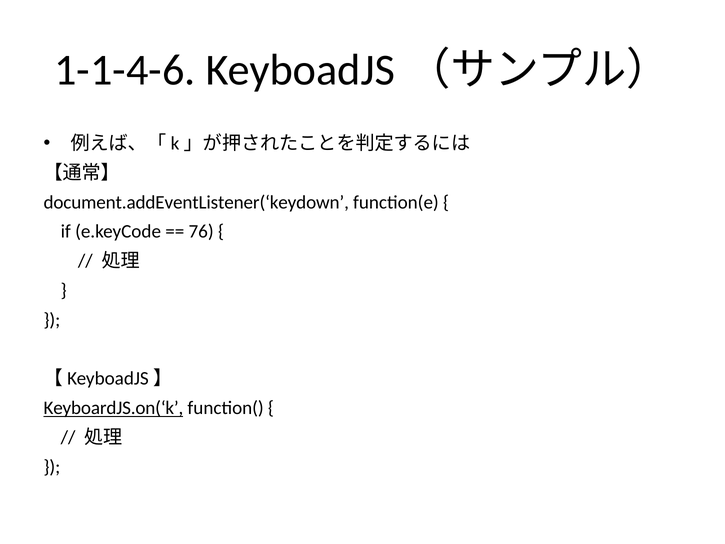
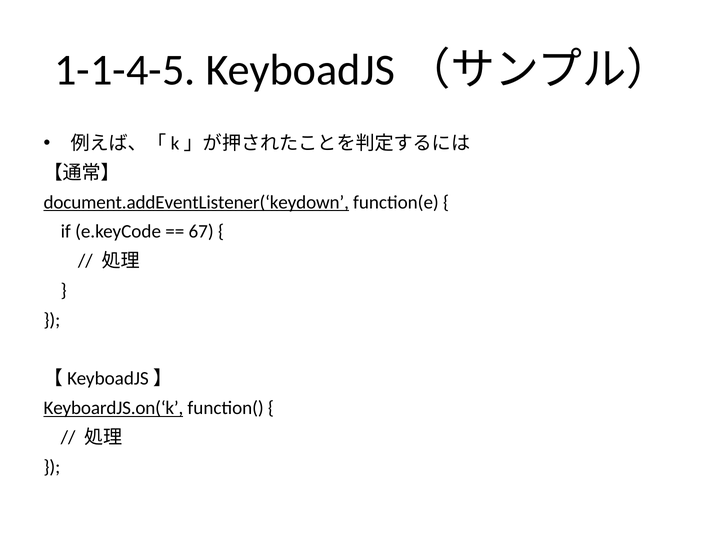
1-1-4-6: 1-1-4-6 -> 1-1-4-5 (125, 70)
document.addEventListener(‘keydown underline: none -> present (196, 202)
76: 76 -> 67 (201, 232)
